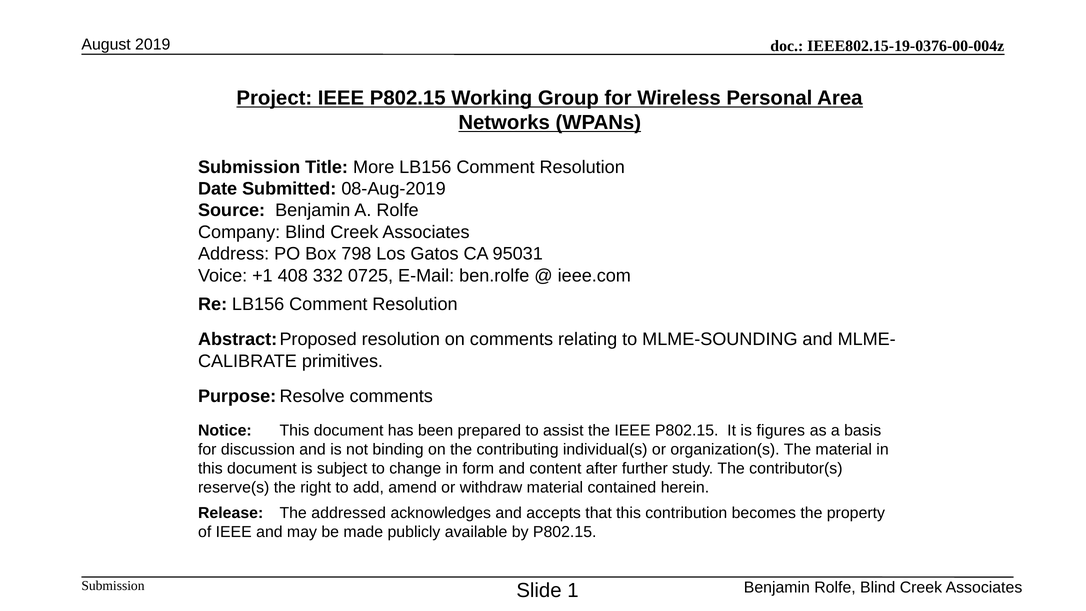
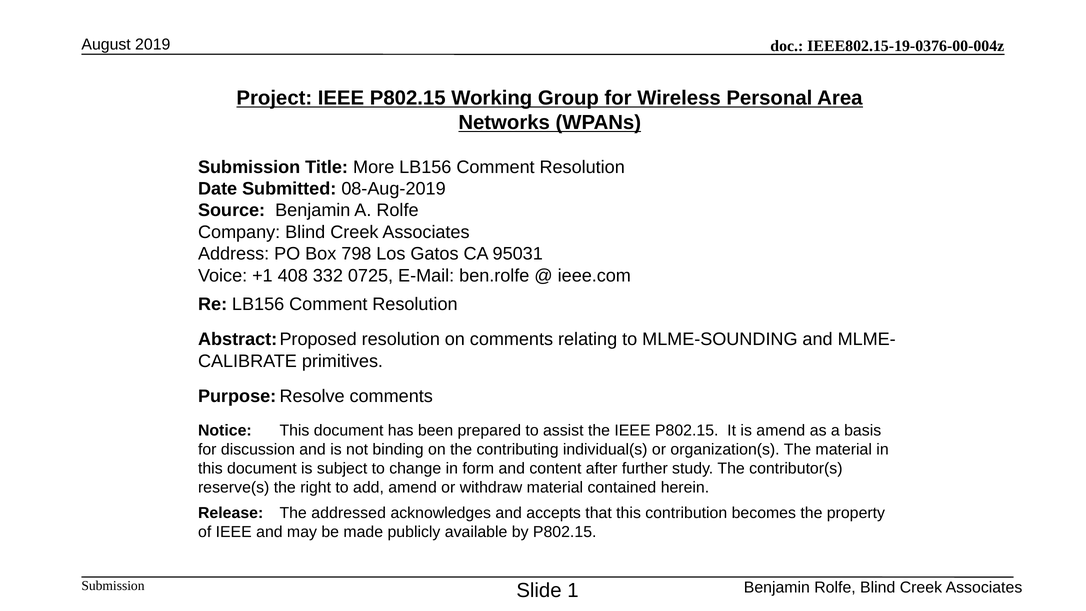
is figures: figures -> amend (781, 430)
